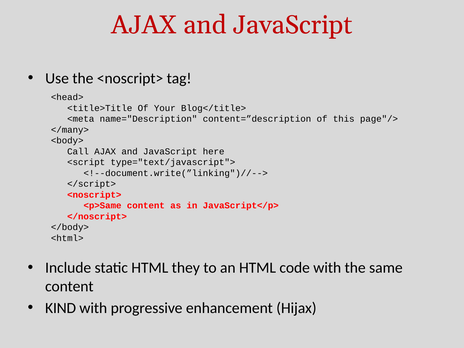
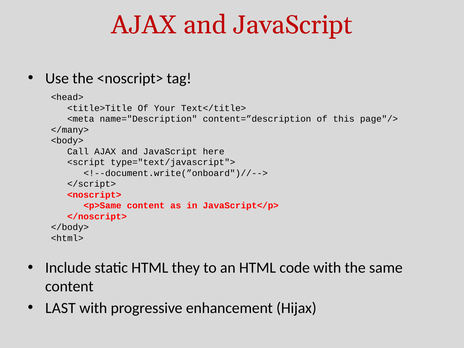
Blog</title>: Blog</title> -> Text</title> (214, 108)
<!--document.write(”linking")//-->: <!--document.write(”linking")//--> -> <!--document.write(”onboard")//--> (176, 173)
KIND: KIND -> LAST (60, 308)
